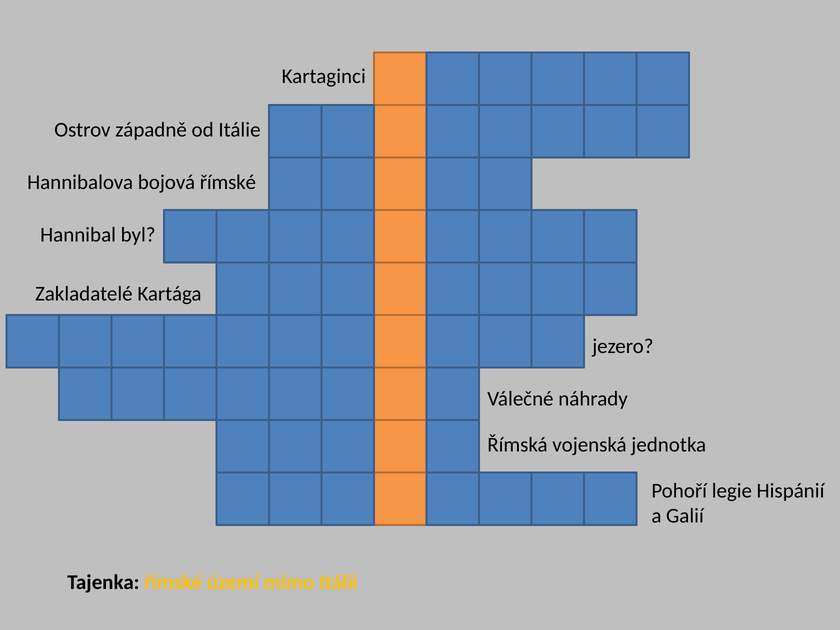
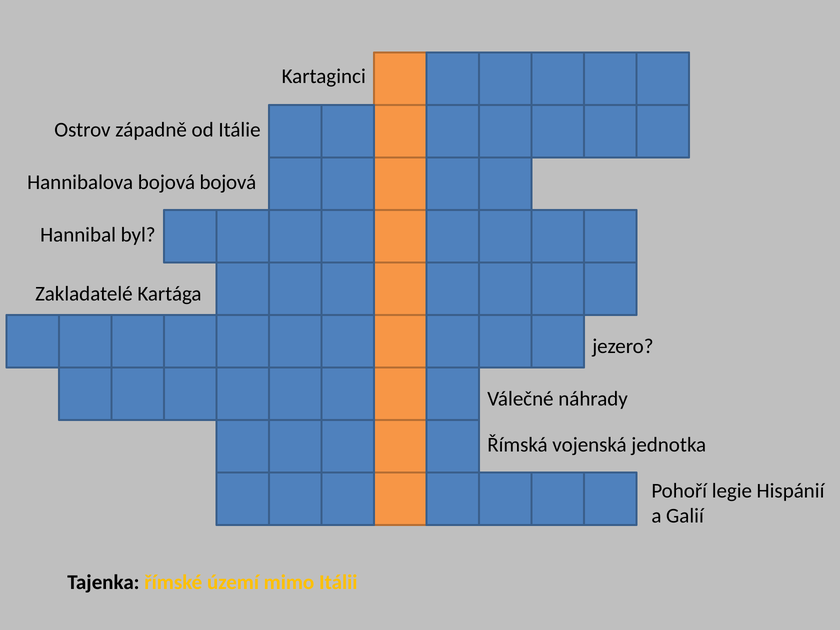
bojová římské: římské -> bojová (228, 182)
